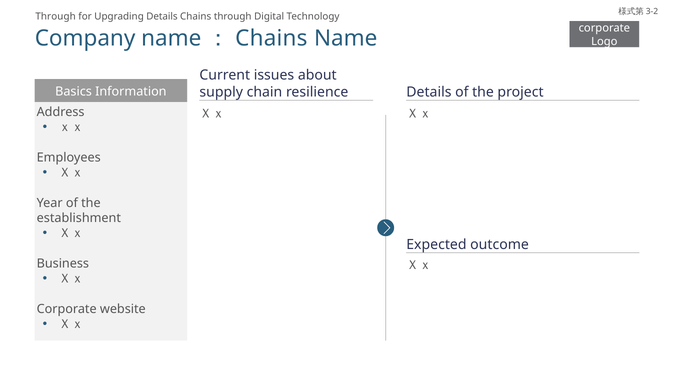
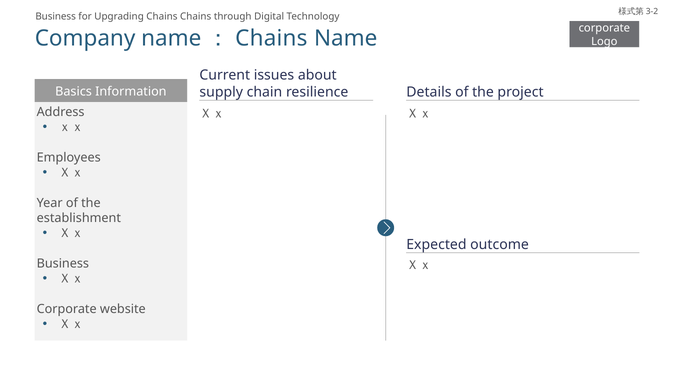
Through: Through -> Business (56, 17)
Upgrading Details: Details -> Chains (162, 17)
